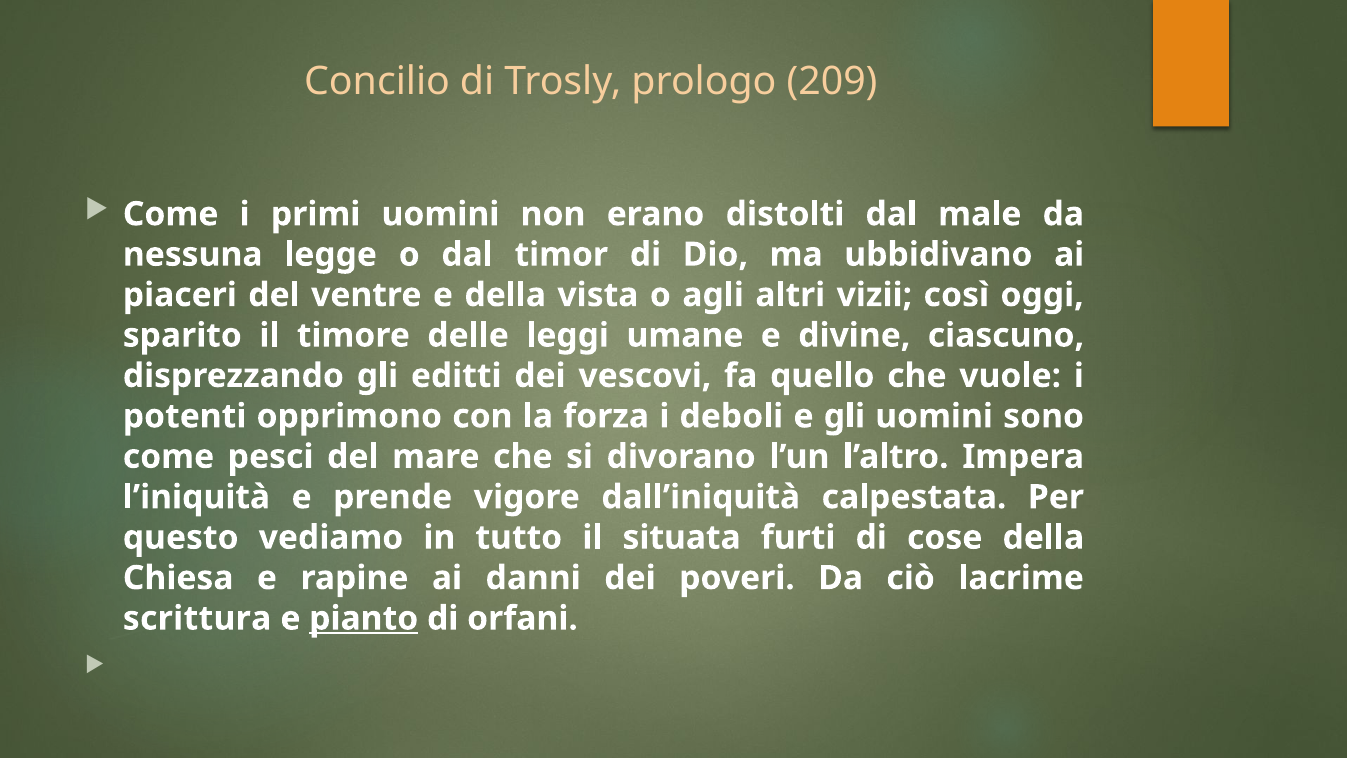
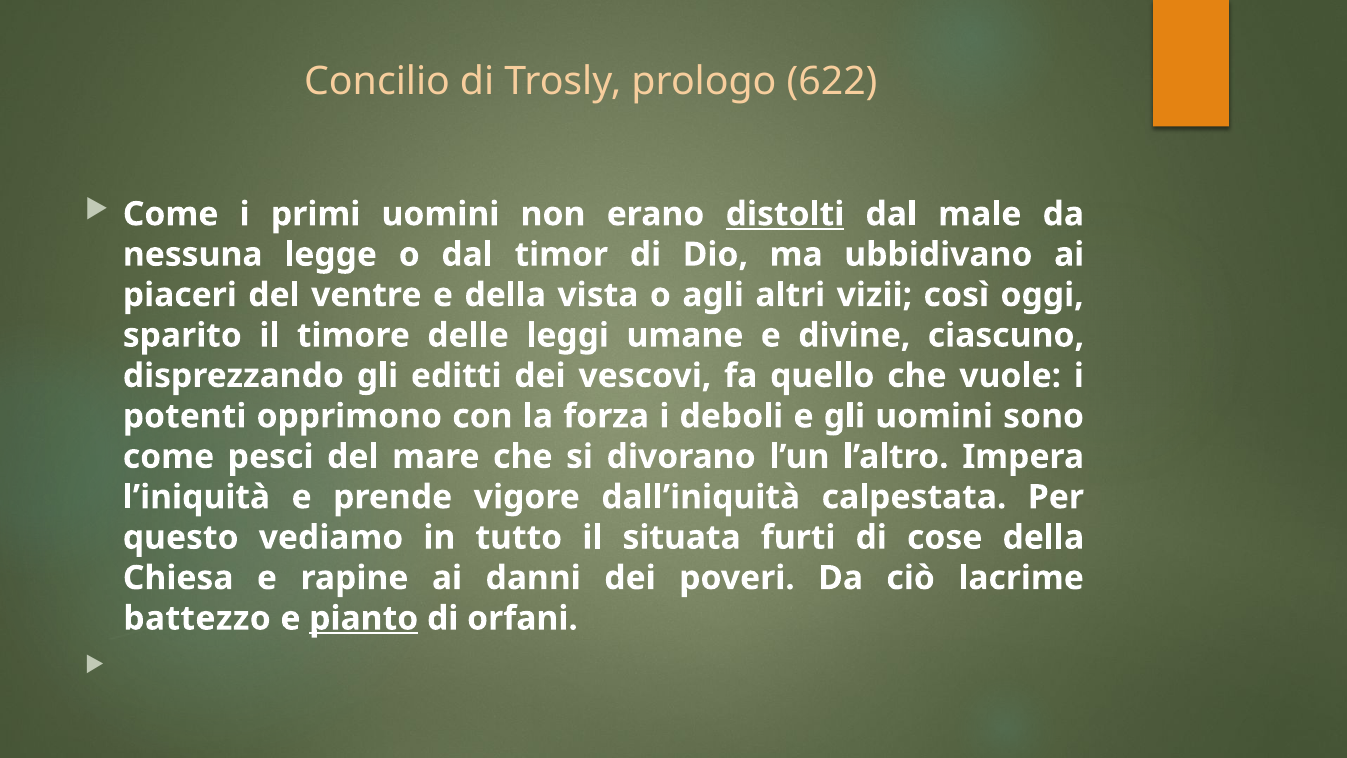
209: 209 -> 622 (832, 81)
distolti underline: none -> present (785, 214)
scrittura: scrittura -> battezzo (197, 618)
